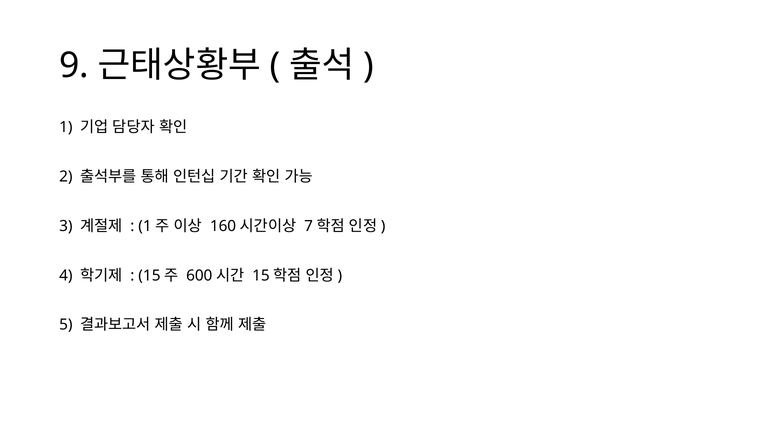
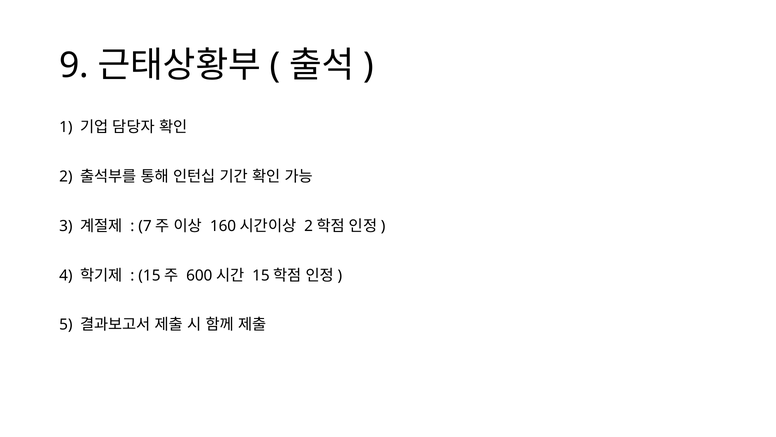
1: 1 -> 7 (145, 226)
7: 7 -> 2 (309, 226)
